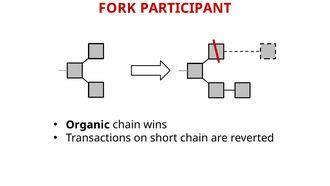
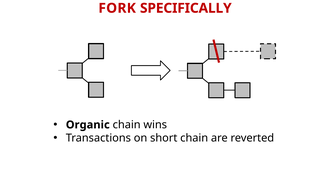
PARTICIPANT: PARTICIPANT -> SPECIFICALLY (186, 8)
